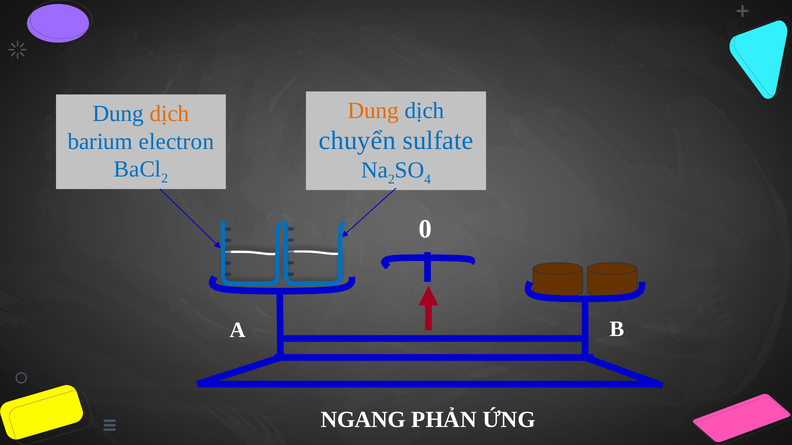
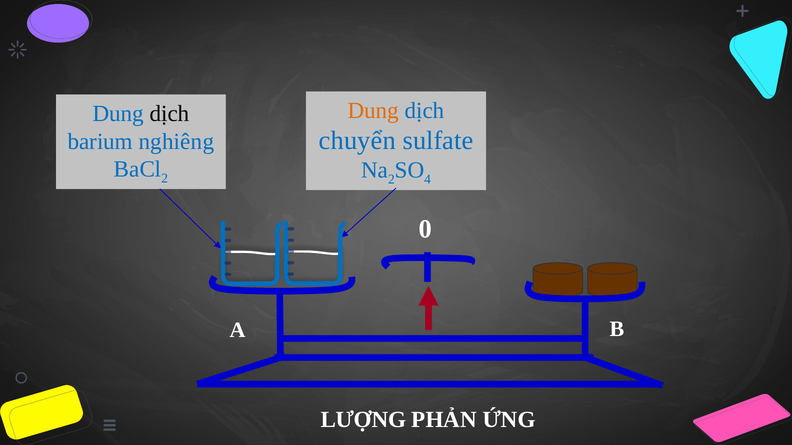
dịch colour: orange -> black (169, 114)
electron: electron -> nghiêng (176, 142)
NGANG: NGANG -> LƯỢNG (363, 420)
